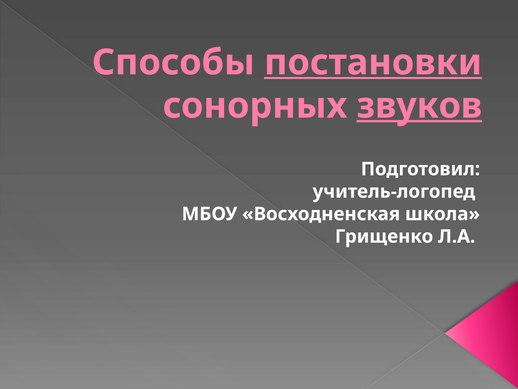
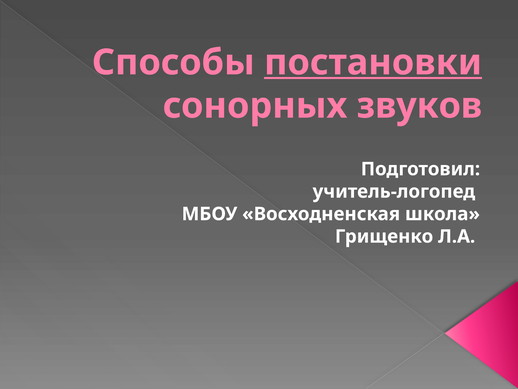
звуков underline: present -> none (419, 106)
